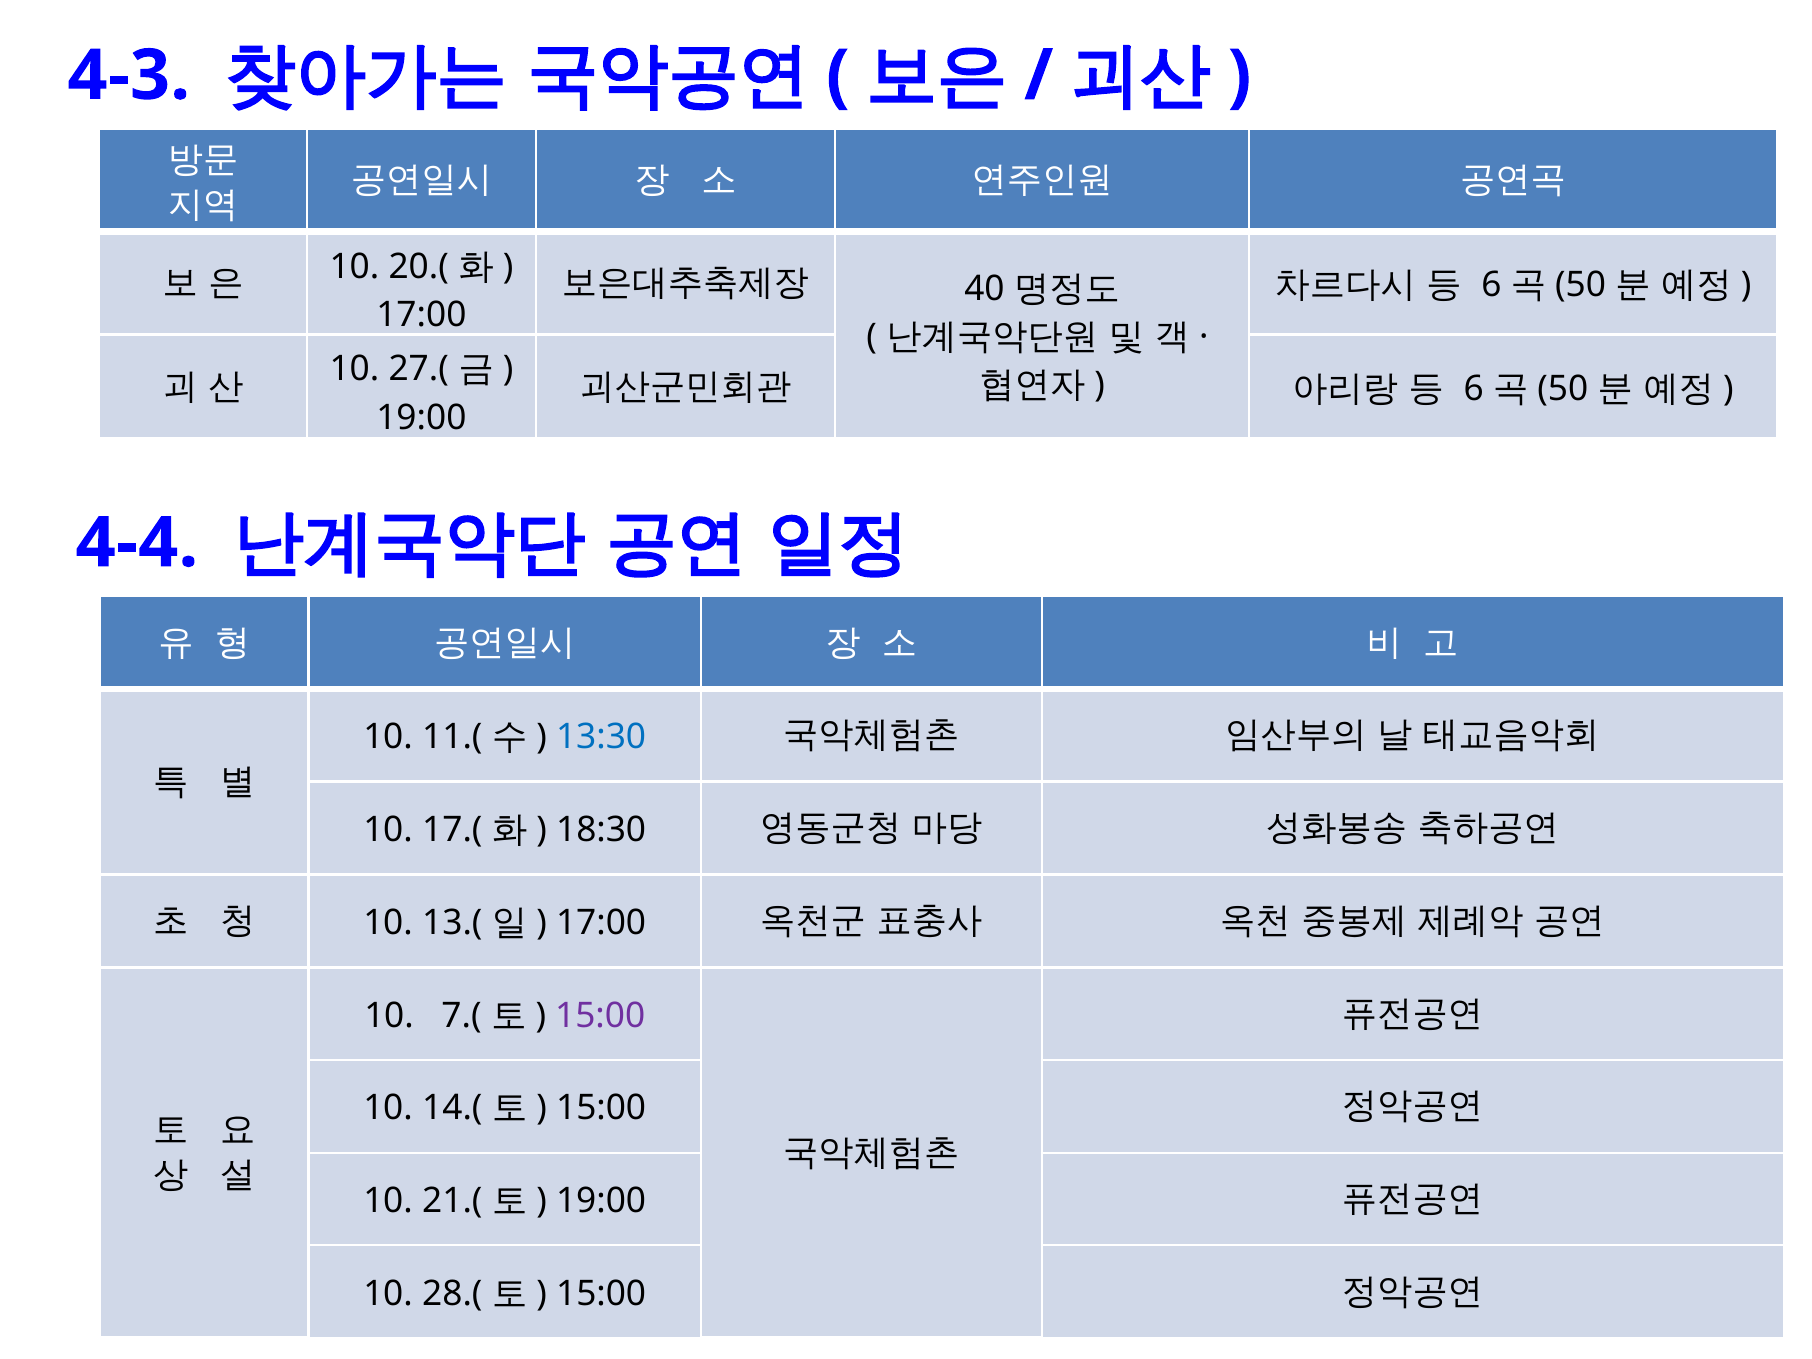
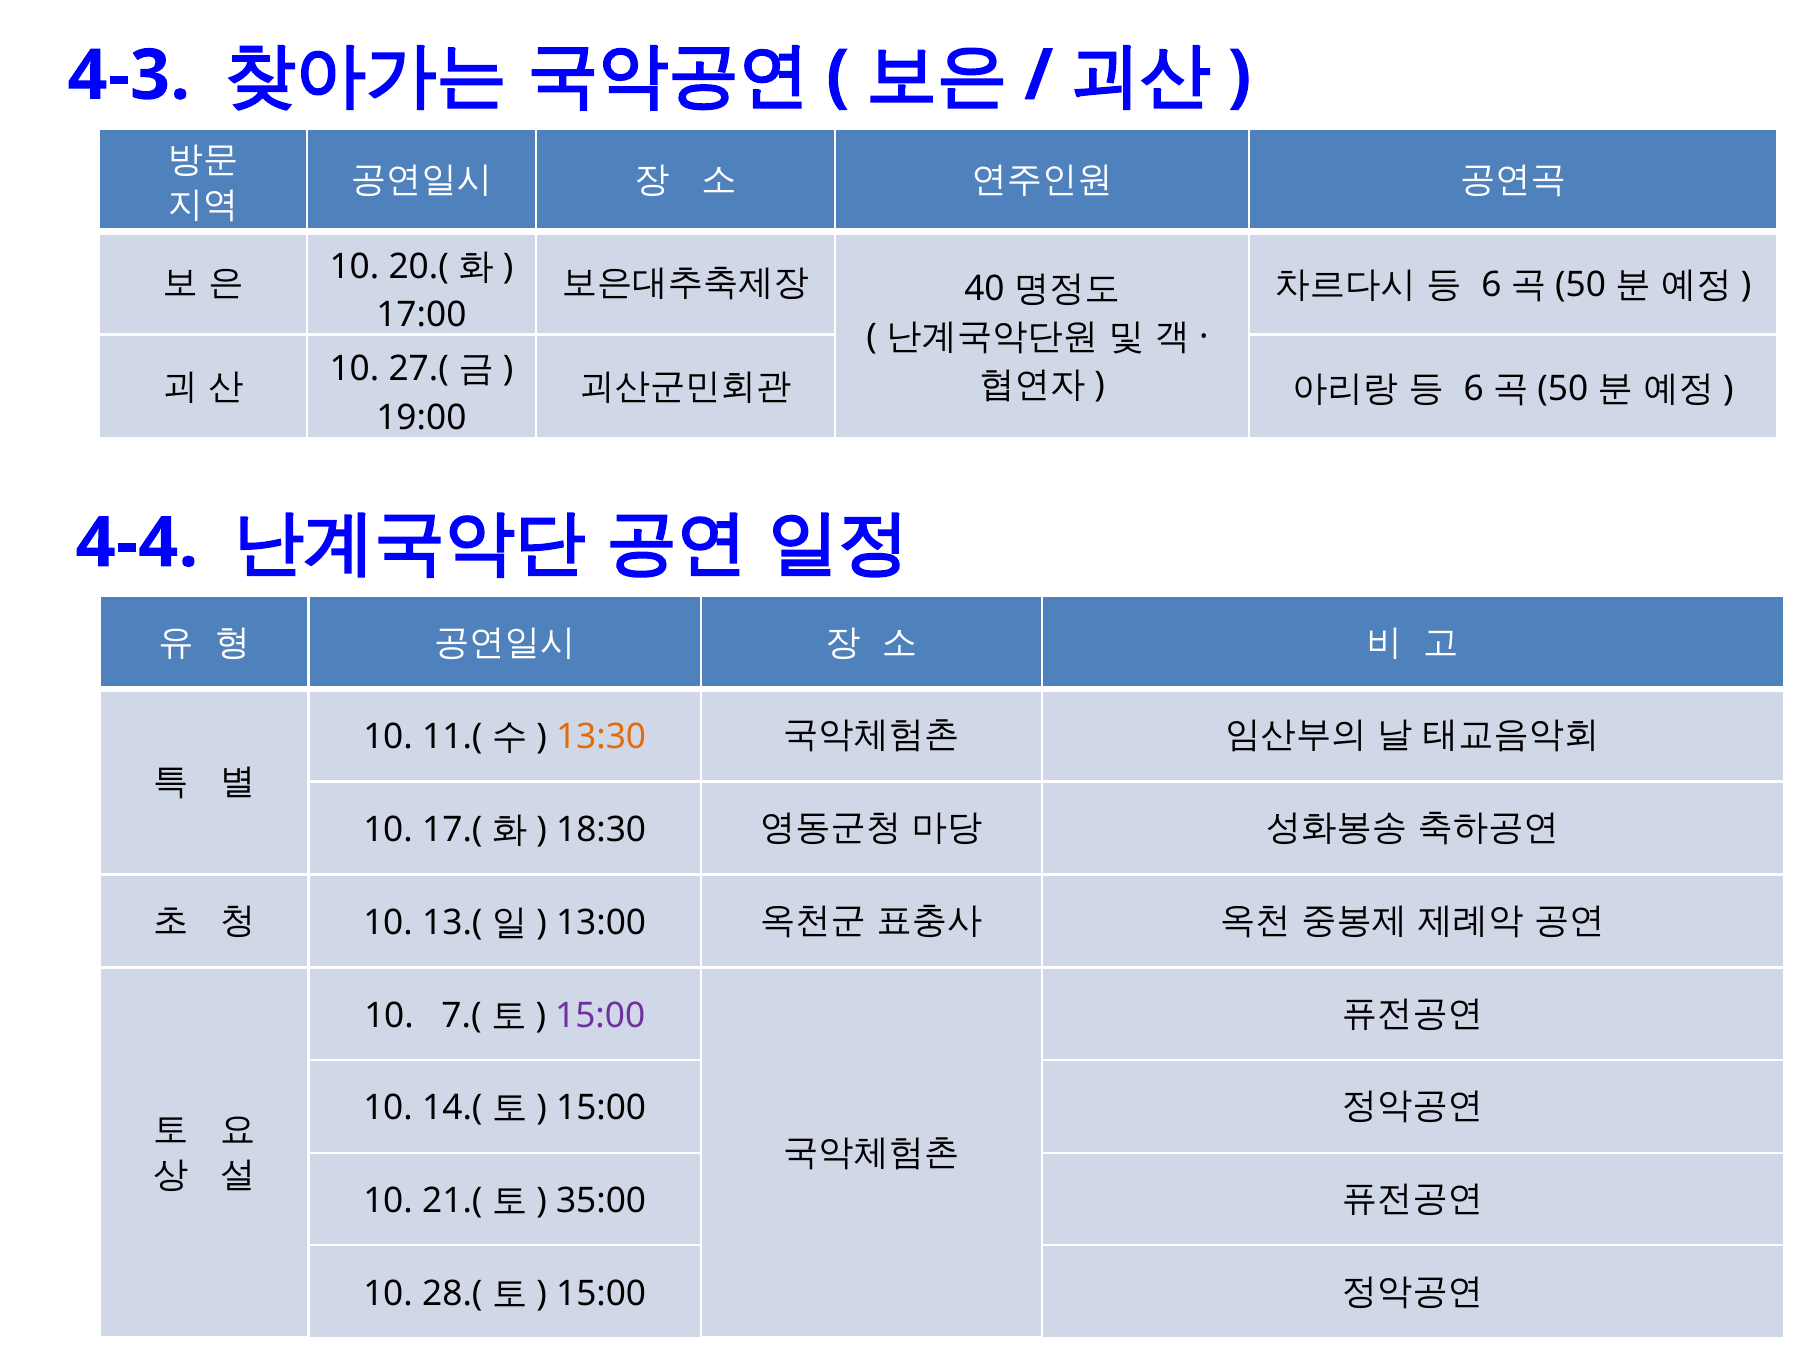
13:30 colour: blue -> orange (601, 737)
17:00: 17:00 -> 13:00 (601, 923)
19:00: 19:00 -> 35:00 (601, 1201)
